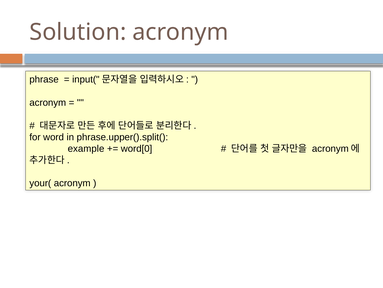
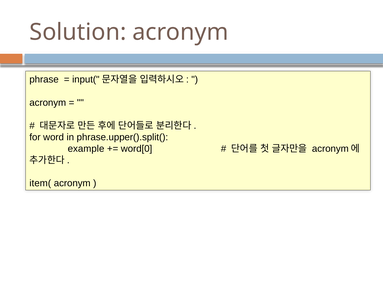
your(: your( -> item( (40, 183)
